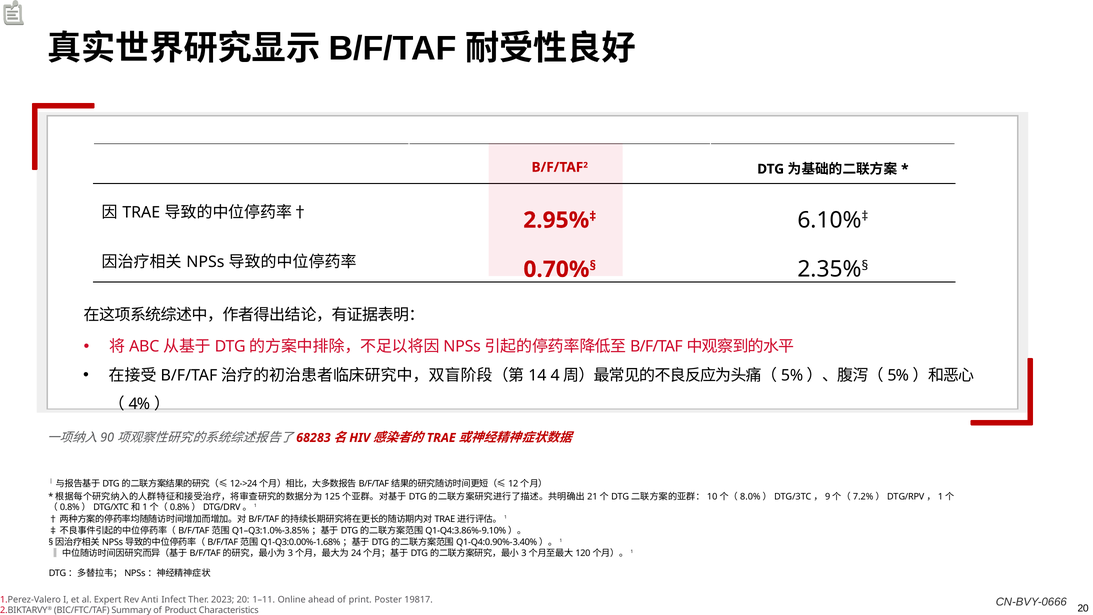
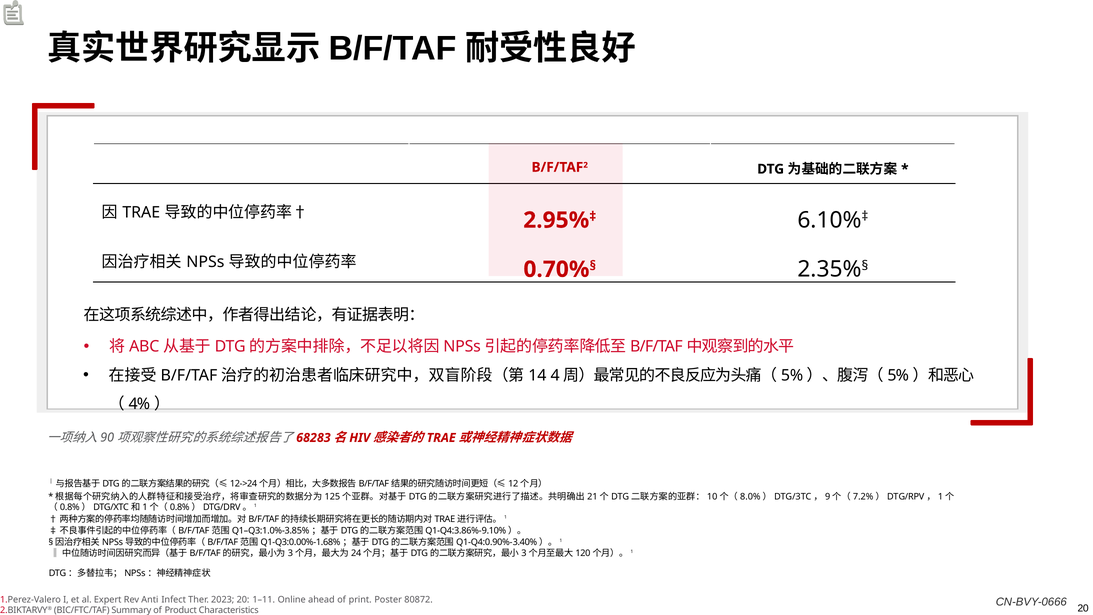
19817: 19817 -> 80872 (419, 600)
